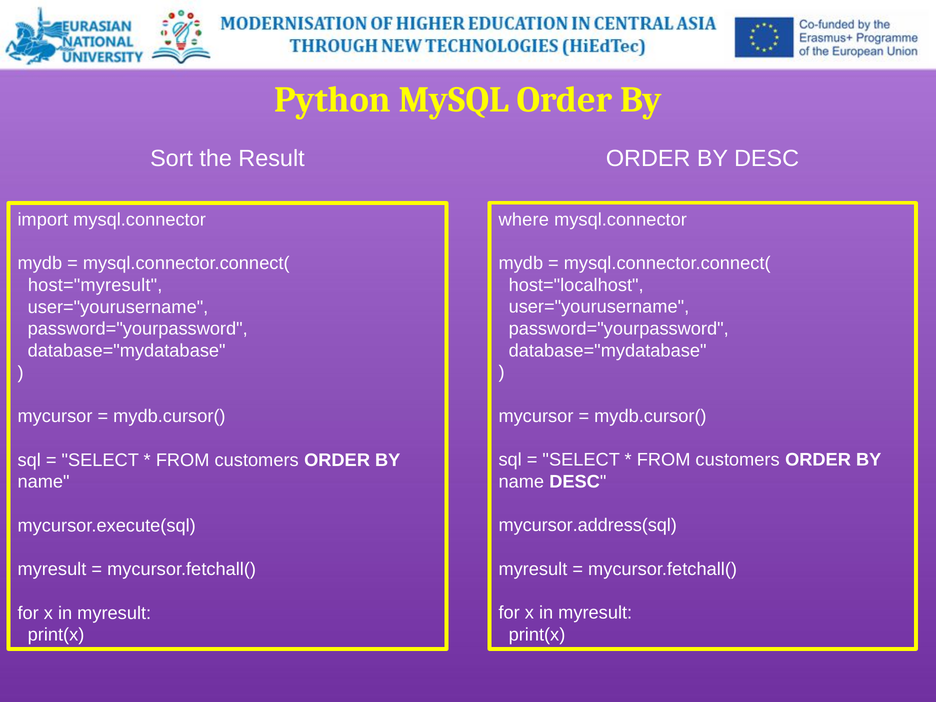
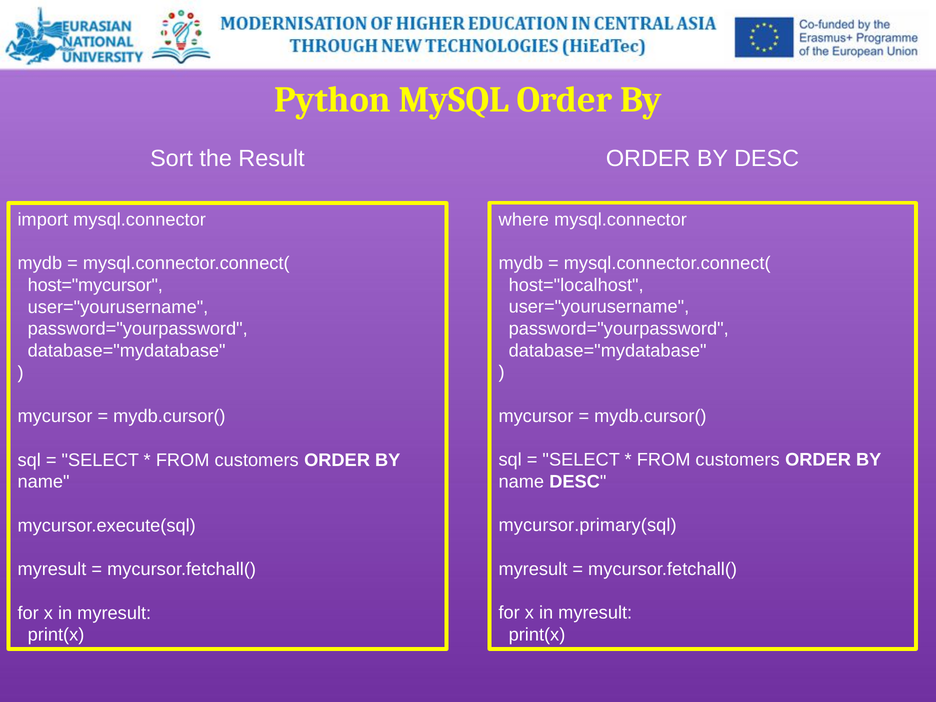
host="myresult: host="myresult -> host="mycursor (95, 285)
mycursor.address(sql: mycursor.address(sql -> mycursor.primary(sql (588, 525)
